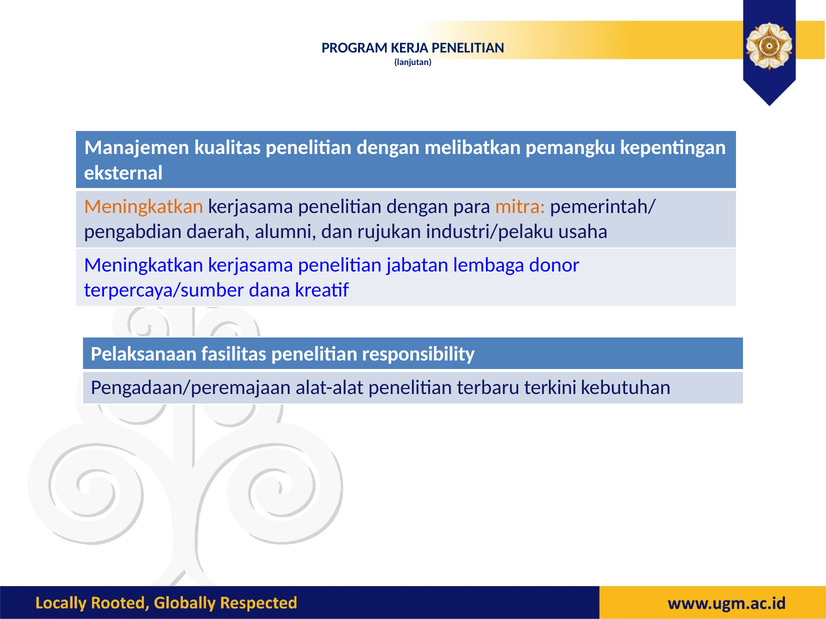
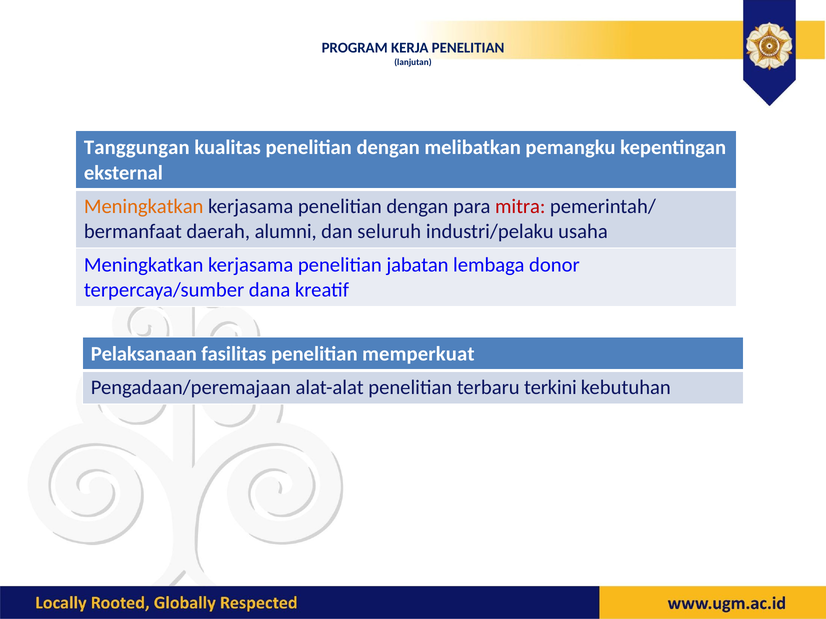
Manajemen: Manajemen -> Tanggungan (137, 148)
mitra colour: orange -> red (520, 206)
pengabdian: pengabdian -> bermanfaat (133, 232)
rujukan: rujukan -> seluruh (389, 232)
responsibility: responsibility -> memperkuat (418, 354)
